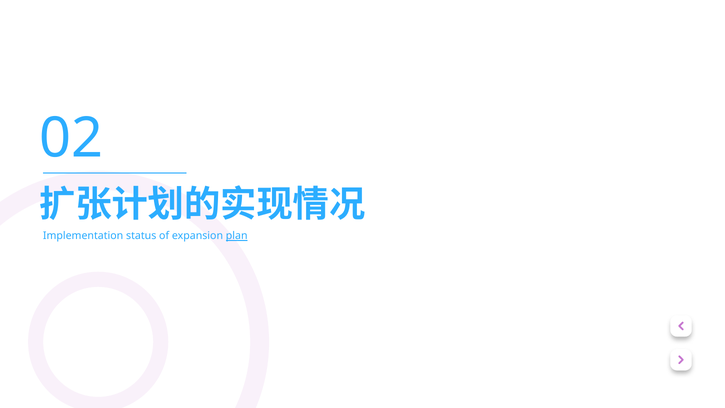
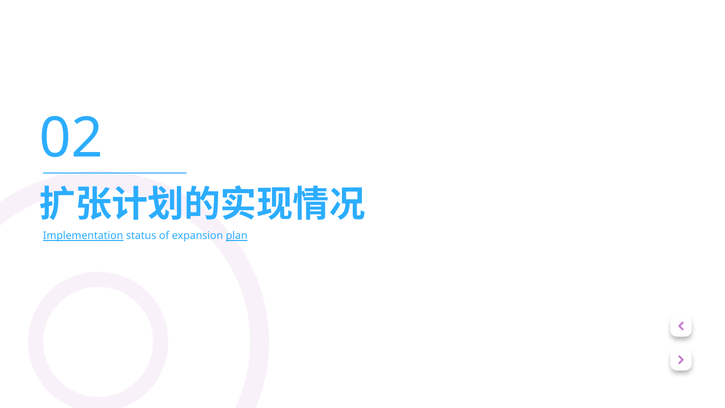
Implementation underline: none -> present (83, 236)
